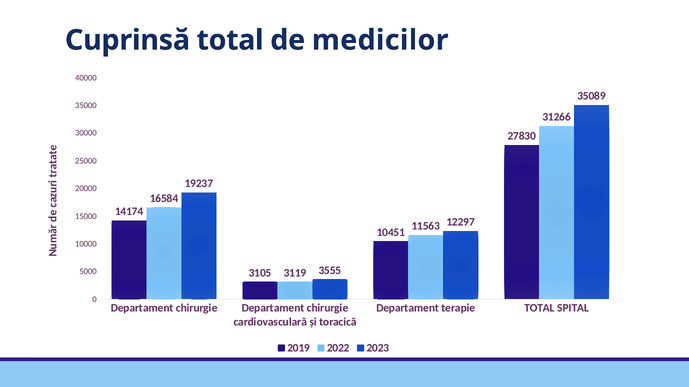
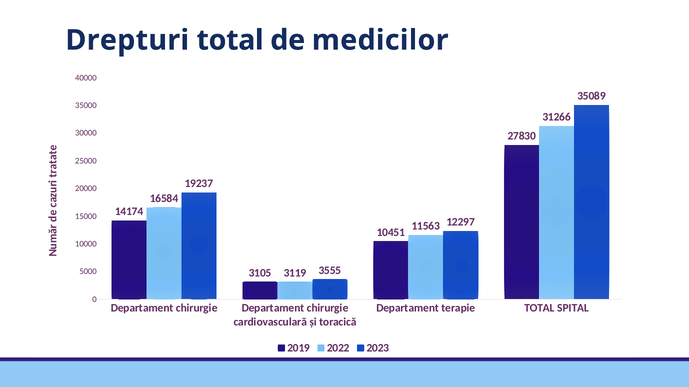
Cuprinsă: Cuprinsă -> Drepturi (127, 40)
